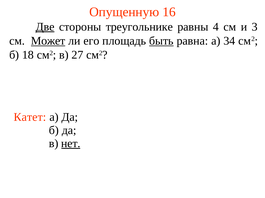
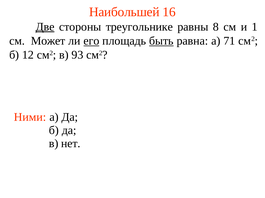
Опущенную: Опущенную -> Наибольшей (124, 12)
4: 4 -> 8 (216, 27)
3: 3 -> 1 (255, 27)
Может underline: present -> none (48, 41)
его underline: none -> present (91, 41)
34: 34 -> 71 (229, 41)
18: 18 -> 12 (28, 55)
27: 27 -> 93 (77, 55)
Катет: Катет -> Ними (30, 117)
нет underline: present -> none (71, 144)
